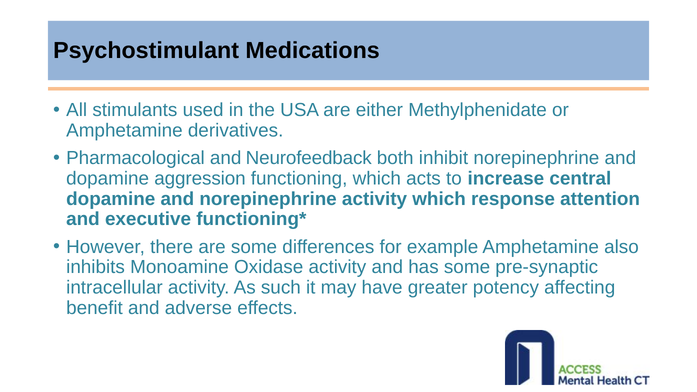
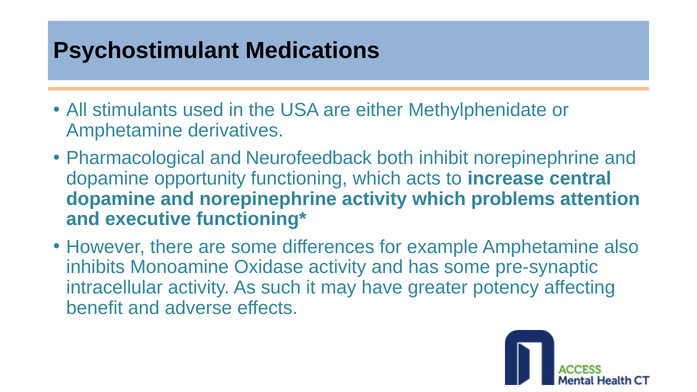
aggression: aggression -> opportunity (200, 178)
response: response -> problems (513, 199)
